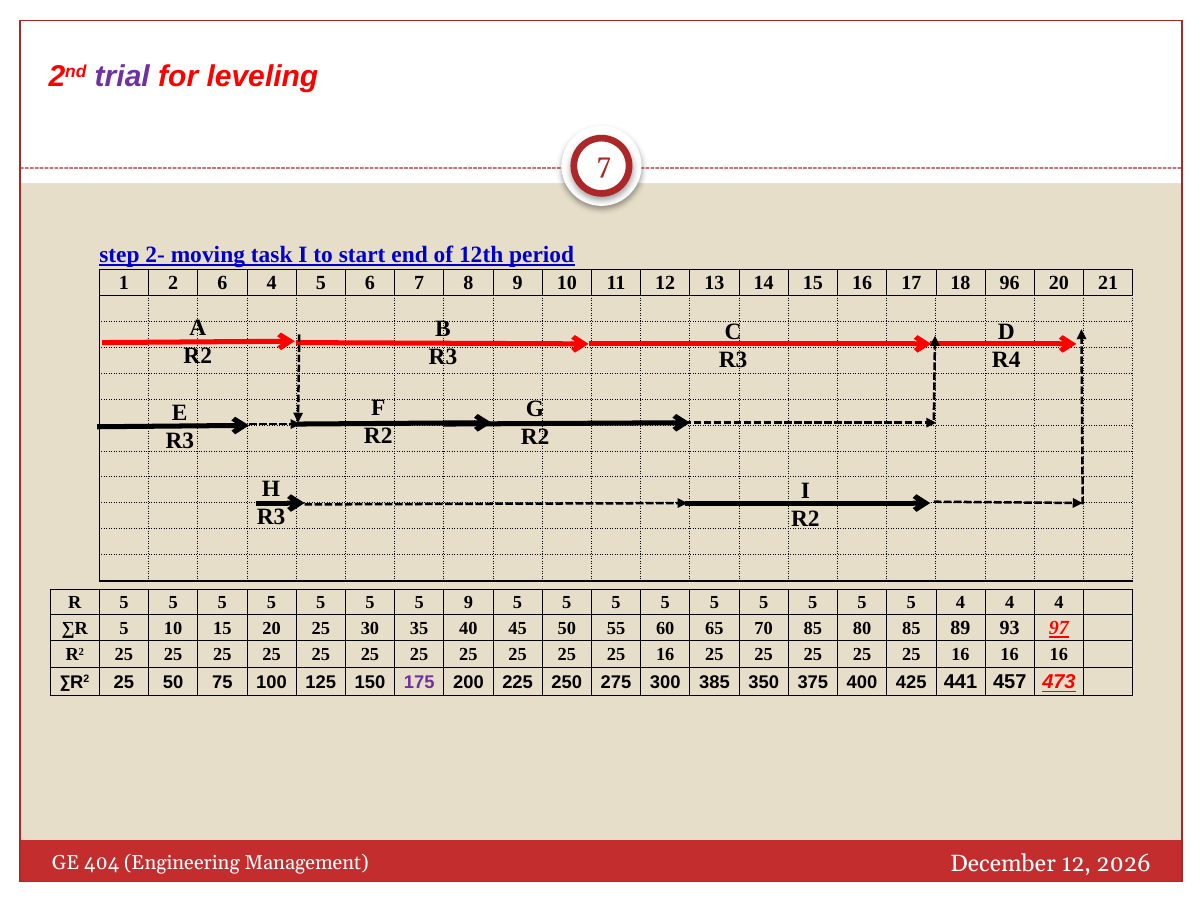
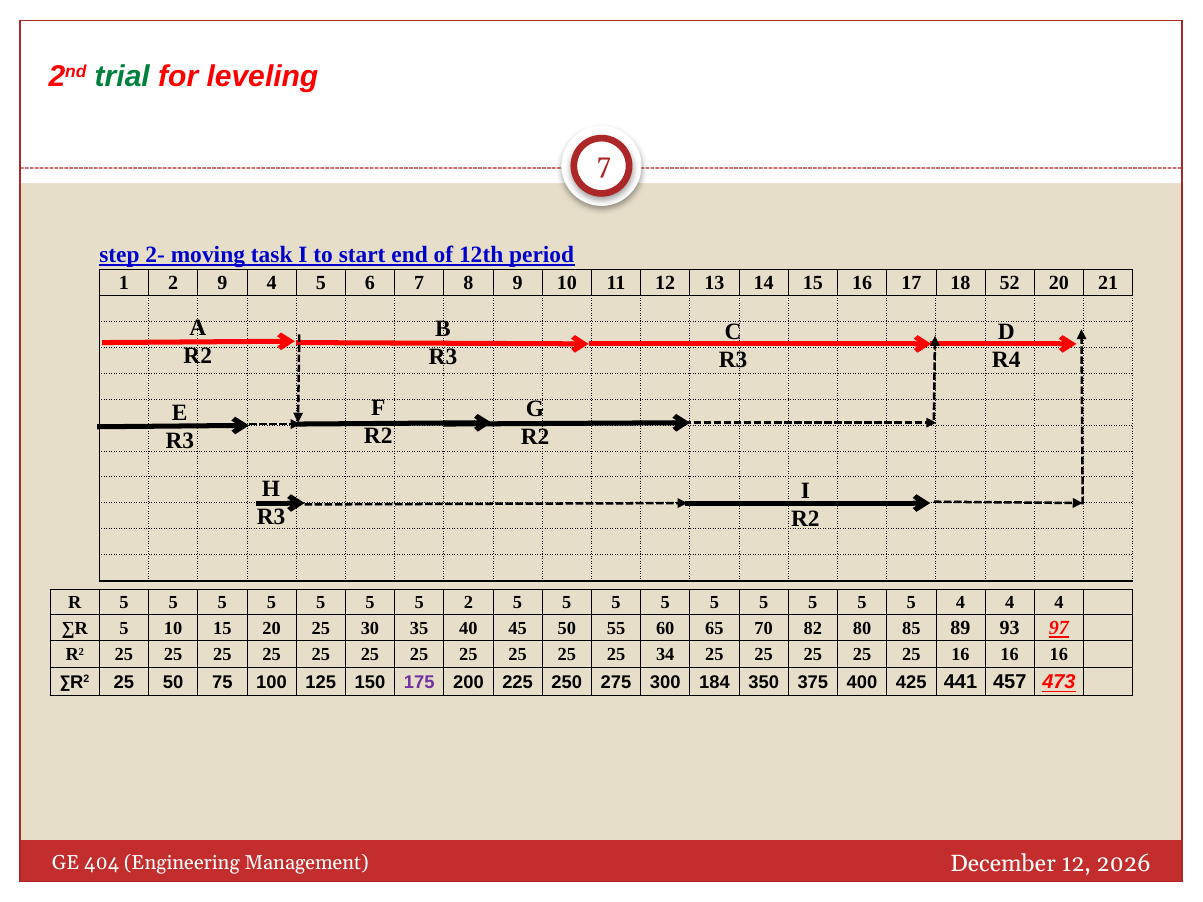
trial colour: purple -> green (122, 76)
2 6: 6 -> 9 (222, 283)
96: 96 -> 52 (1010, 283)
5 9: 9 -> 2 (468, 603)
70 85: 85 -> 82 (813, 628)
16: 16 -> 34 (665, 655)
385: 385 -> 184 (714, 682)
